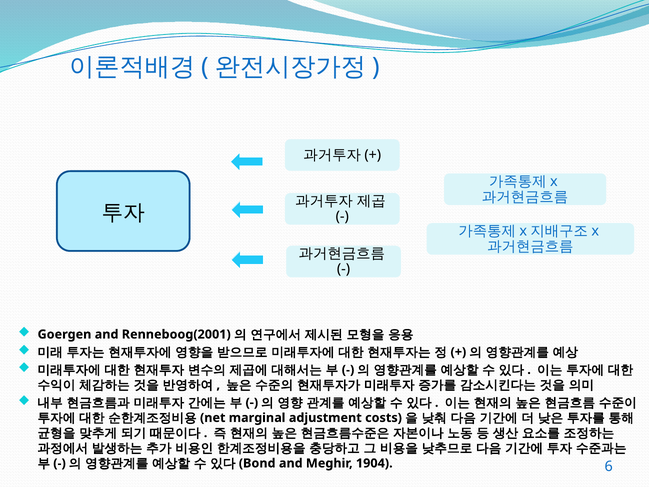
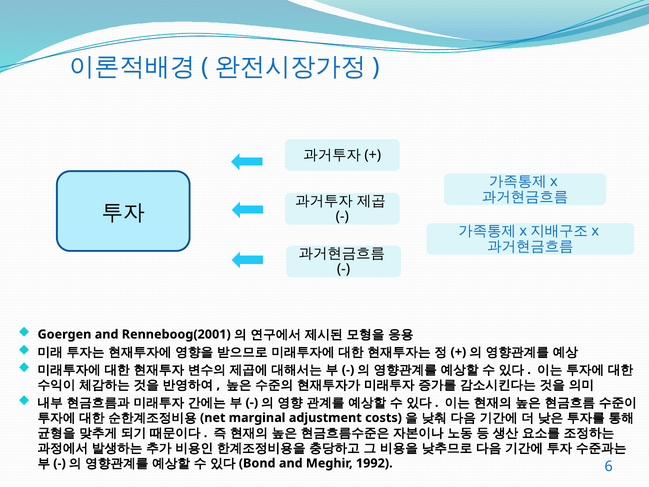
1904: 1904 -> 1992 (374, 463)
